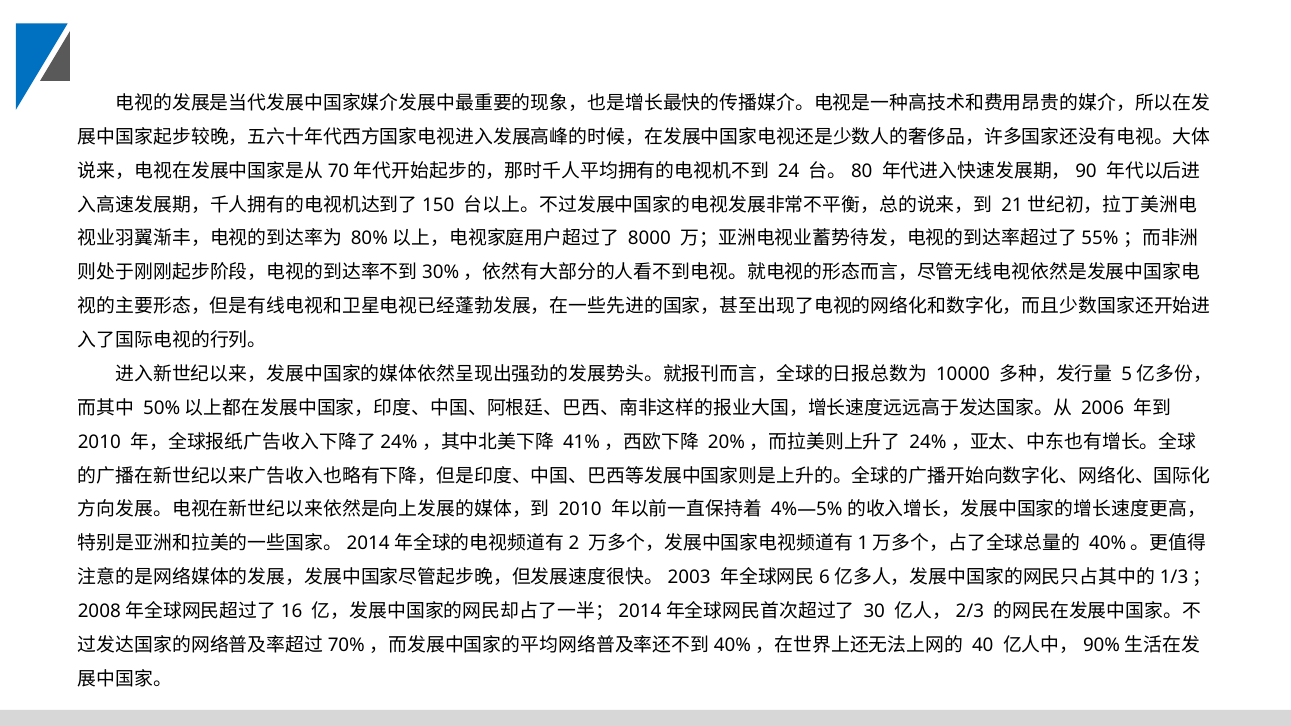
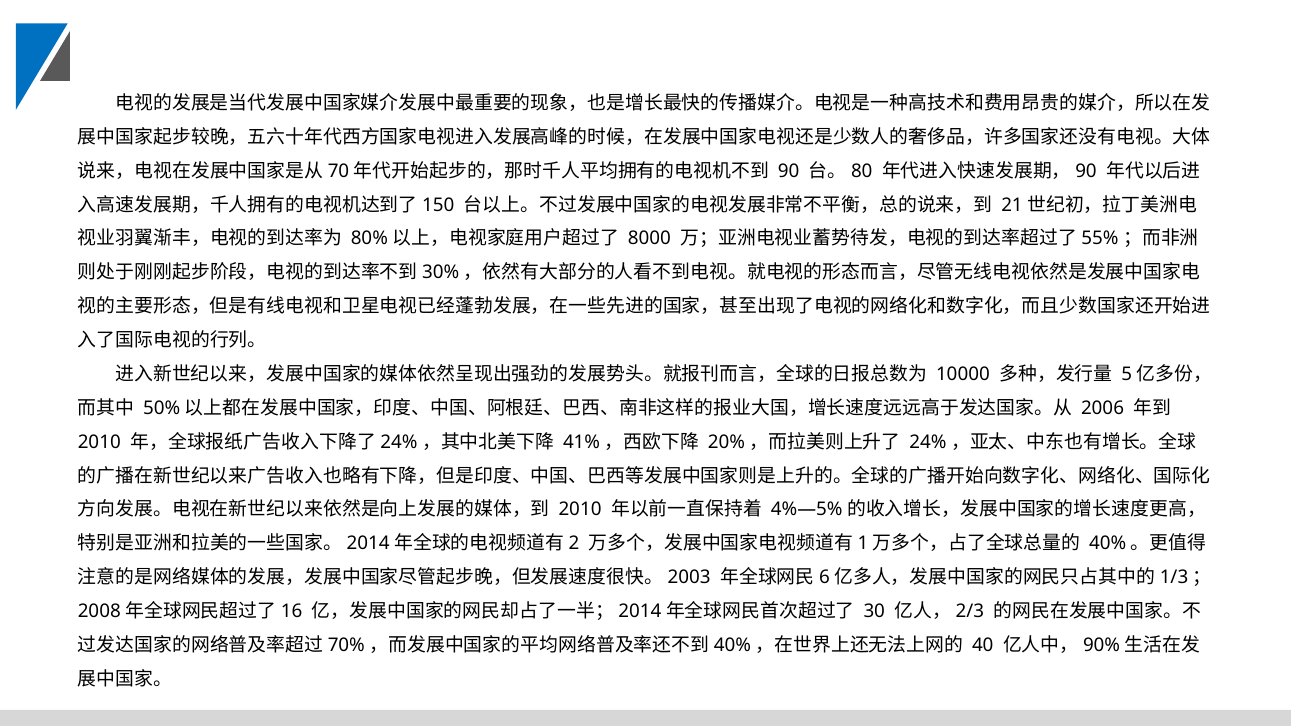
24: 24 -> 90 (789, 171)
